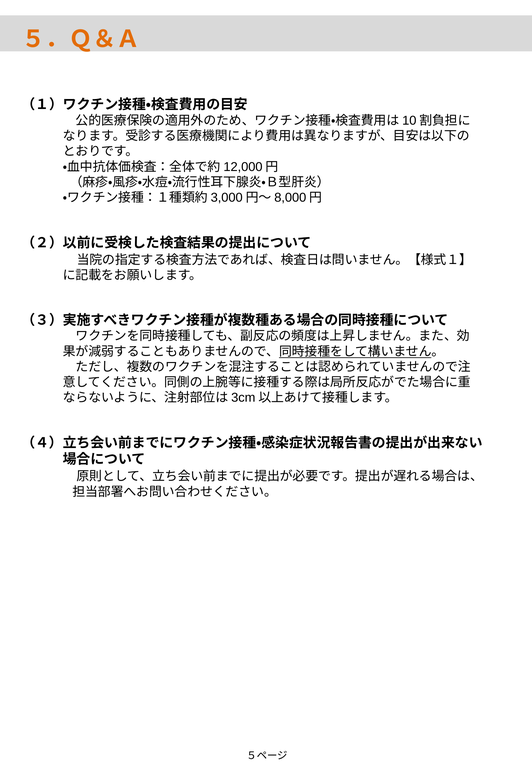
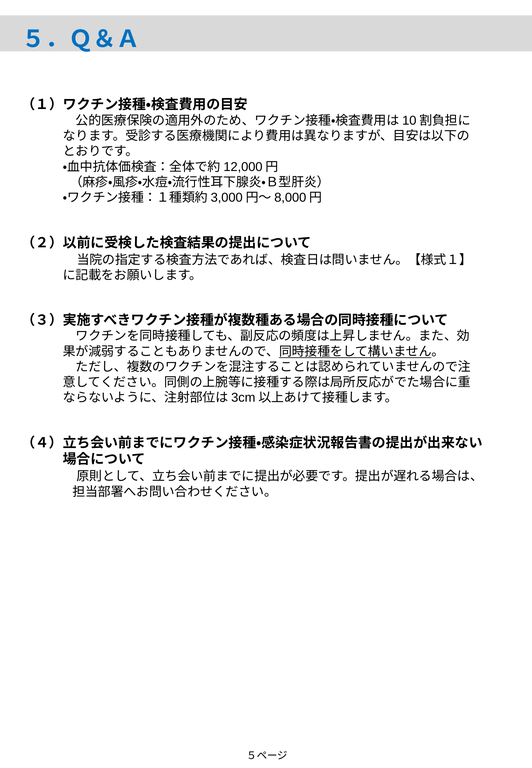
５．Ｑ＆Ａ colour: orange -> blue (81, 39)
